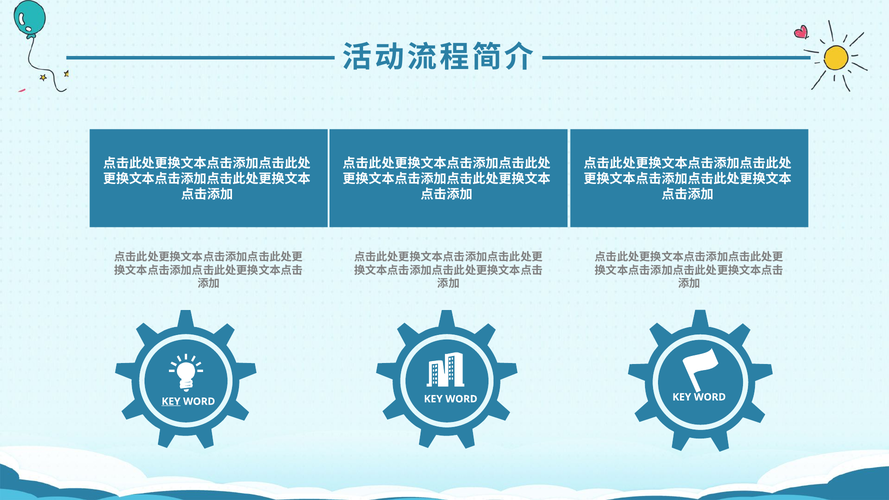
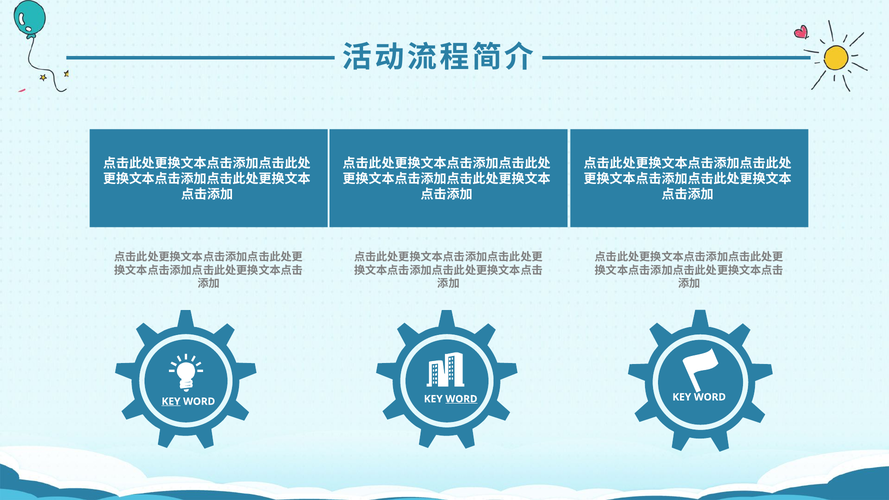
WORD underline: none -> present (461, 399)
